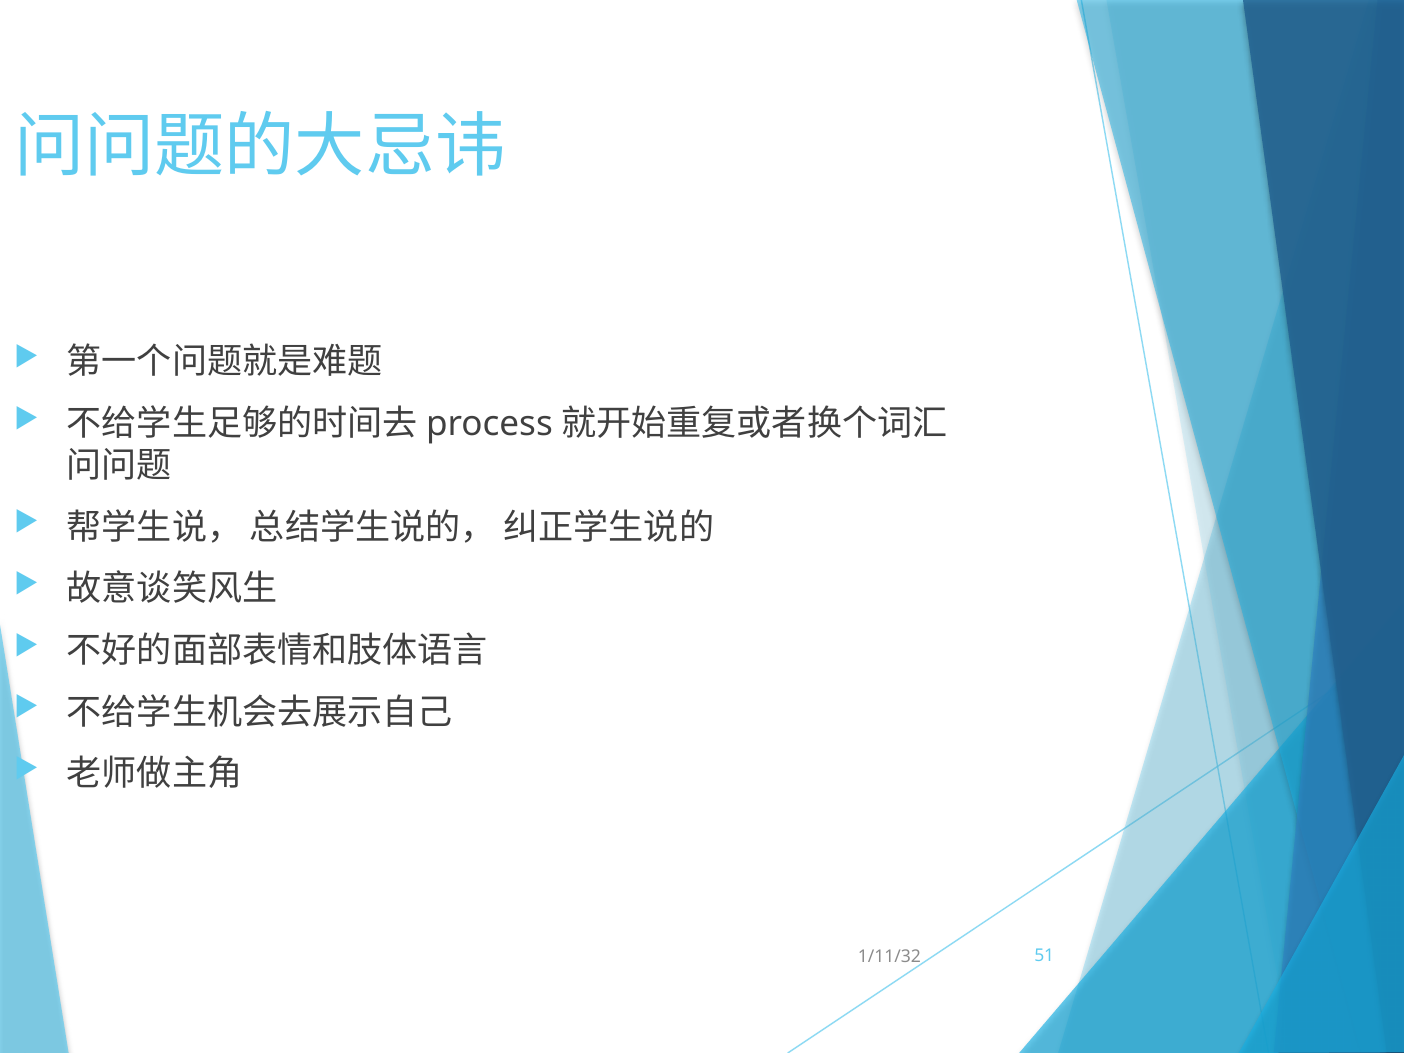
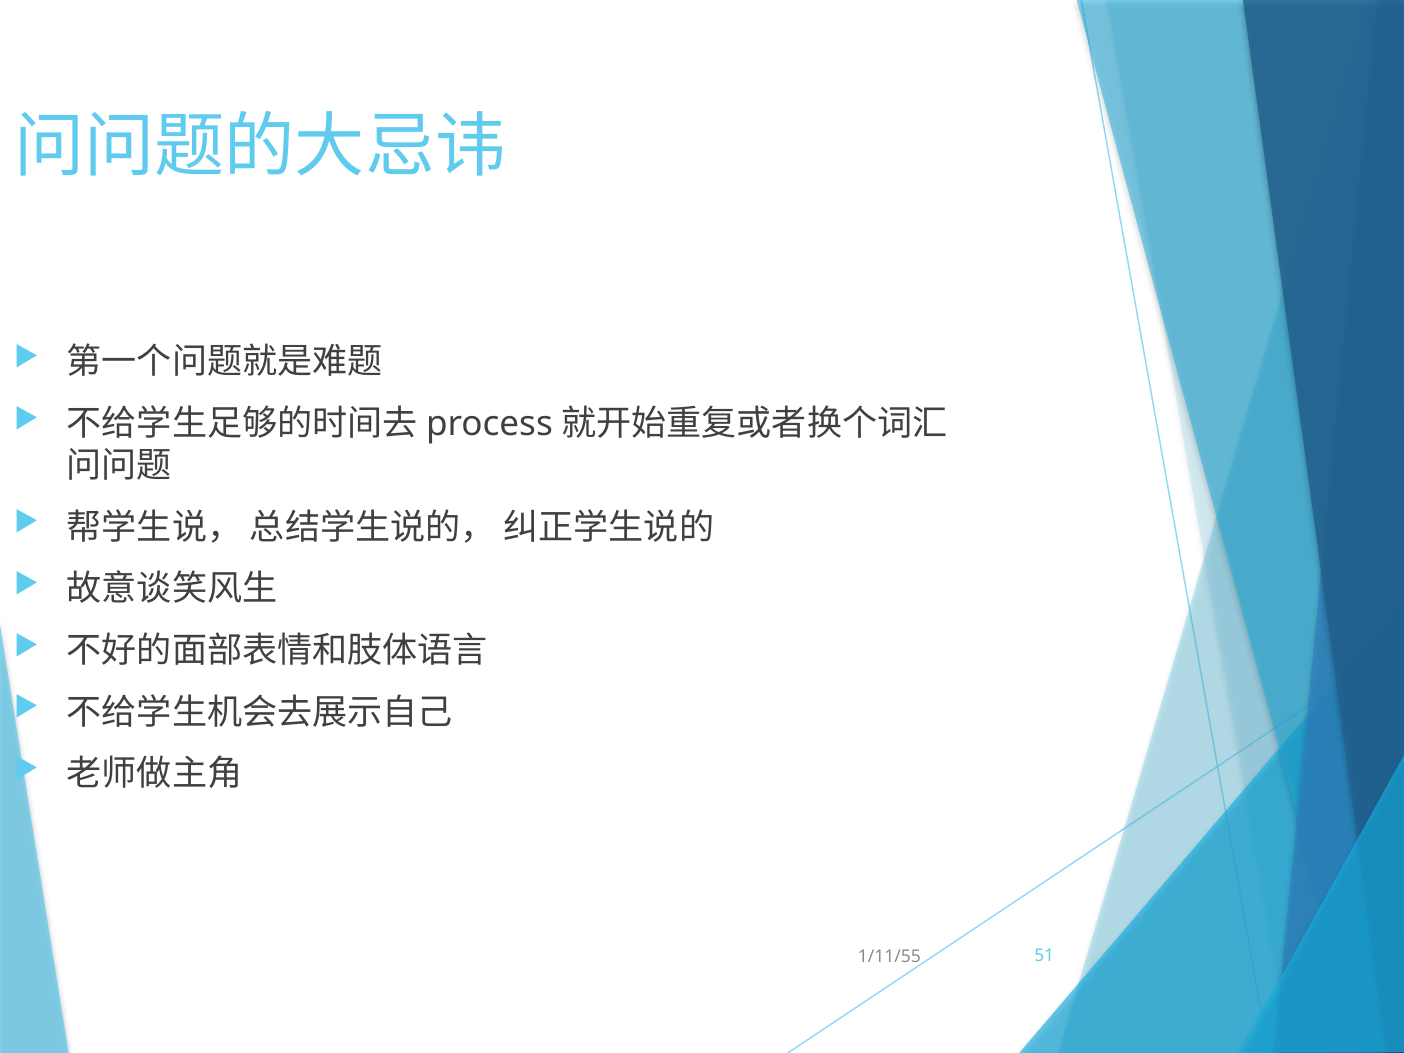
1/11/32: 1/11/32 -> 1/11/55 (889, 957)
